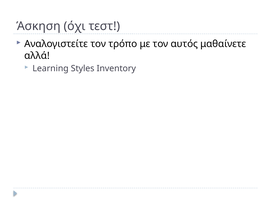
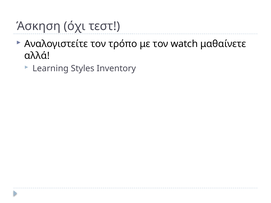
αυτός: αυτός -> watch (184, 44)
